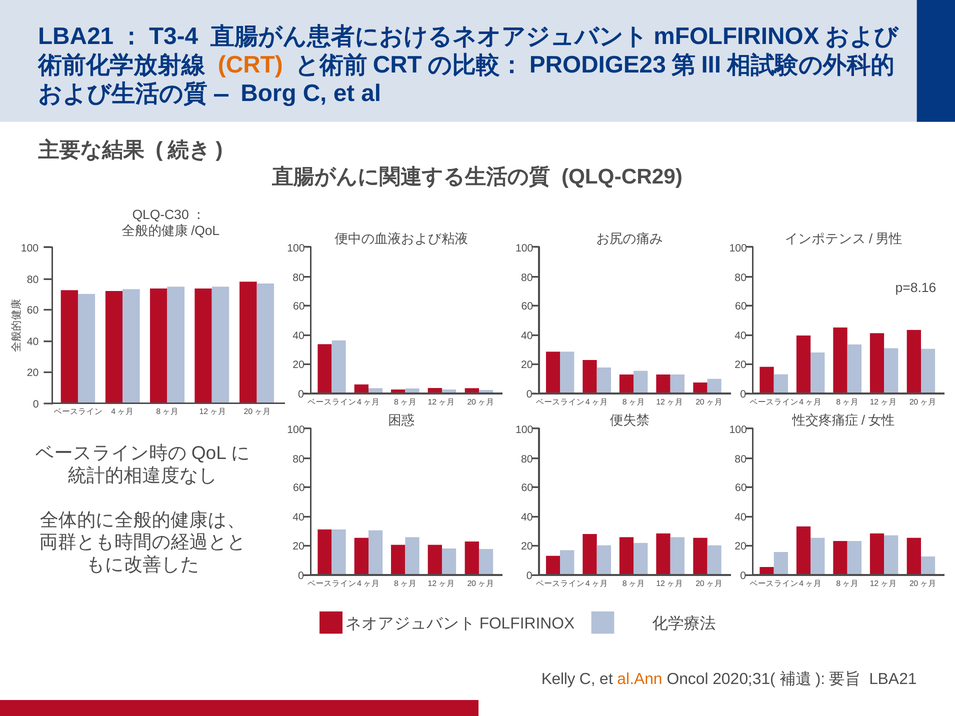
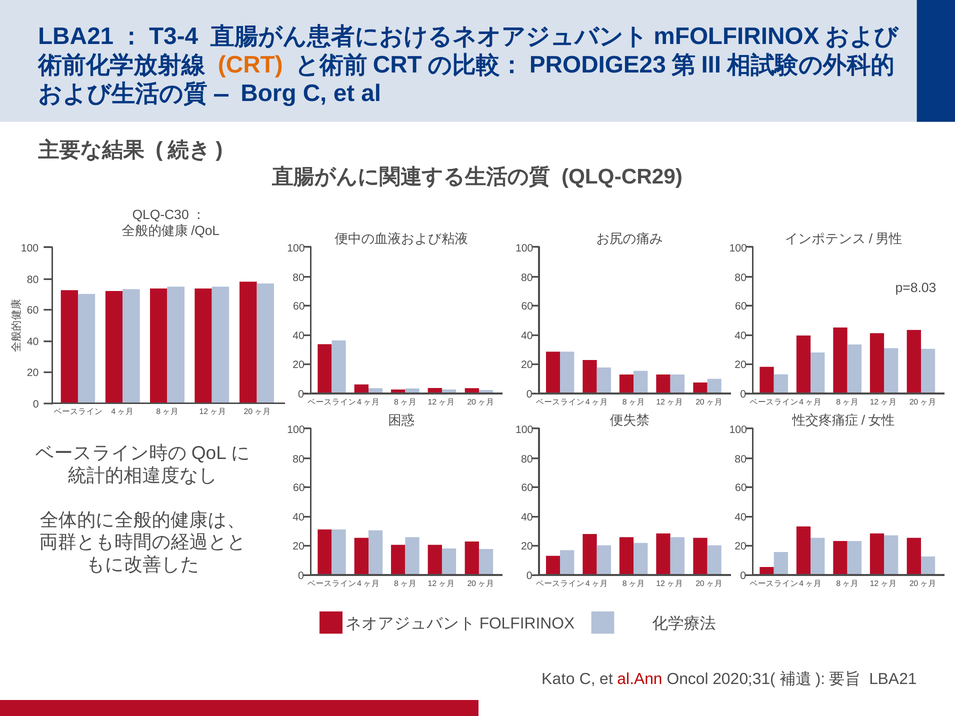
p=8.16: p=8.16 -> p=8.03 (916, 288)
Kelly: Kelly -> Kato (558, 679)
al.Ann colour: orange -> red (640, 679)
